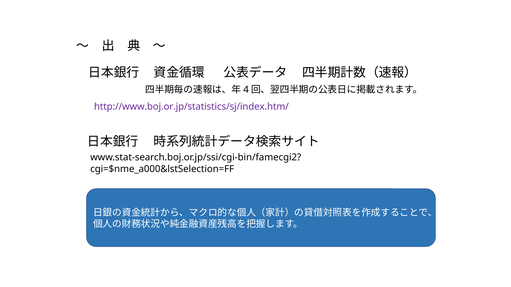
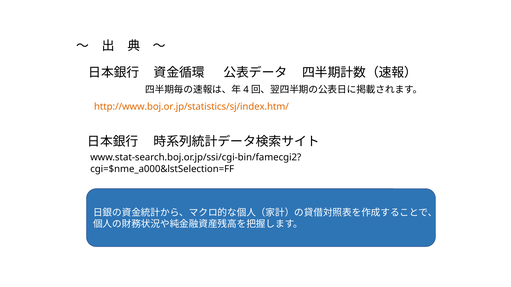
http://www.boj.or.jp/statistics/sj/index.htm/ colour: purple -> orange (191, 107)
